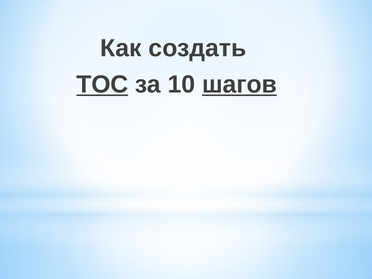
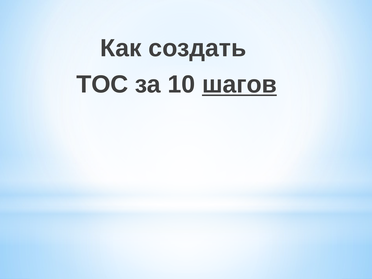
ТОС underline: present -> none (102, 85)
